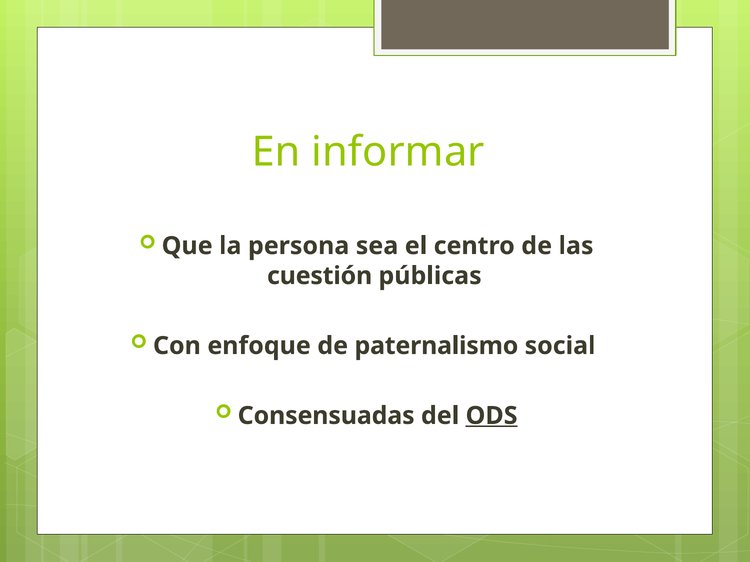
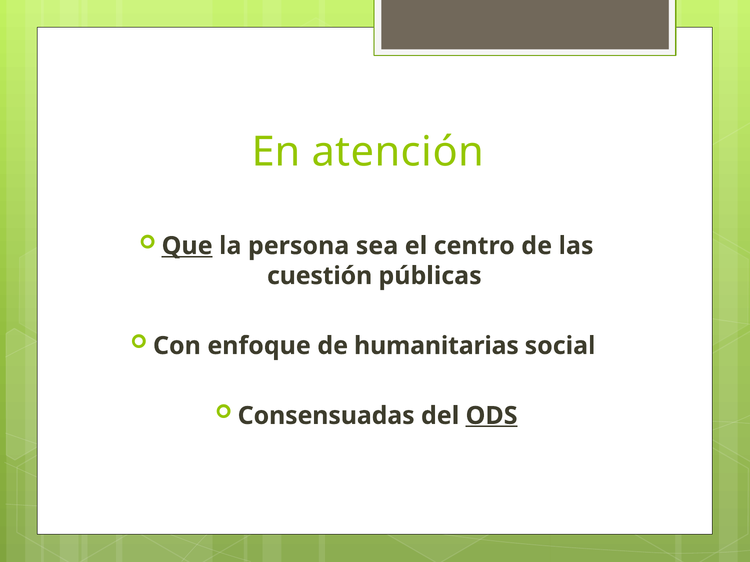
informar: informar -> atención (398, 152)
Que underline: none -> present (187, 246)
paternalismo: paternalismo -> humanitarias (436, 346)
